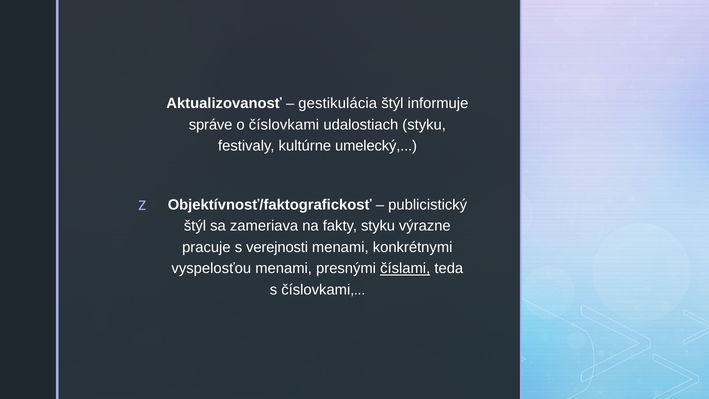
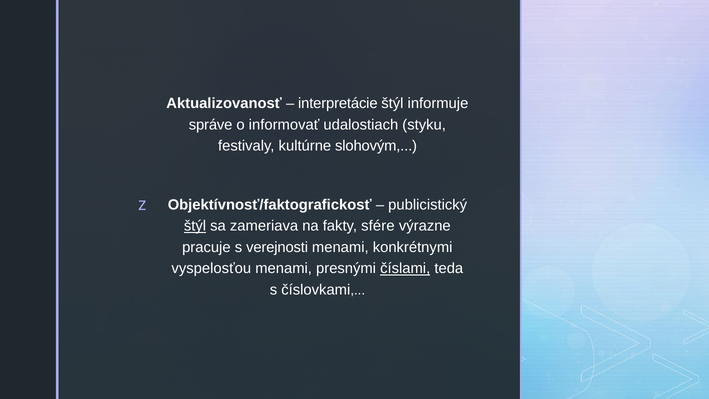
gestikulácia: gestikulácia -> interpretácie (338, 103)
o číslovkami: číslovkami -> informovať (284, 125)
umelecký: umelecký -> slohovým (376, 146)
štýl underline: none -> present (195, 226)
fakty styku: styku -> sfére (378, 226)
